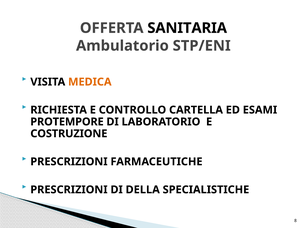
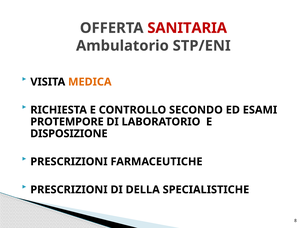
SANITARIA colour: black -> red (187, 28)
CARTELLA: CARTELLA -> SECONDO (196, 110)
COSTRUZIONE: COSTRUZIONE -> DISPOSIZIONE (69, 134)
